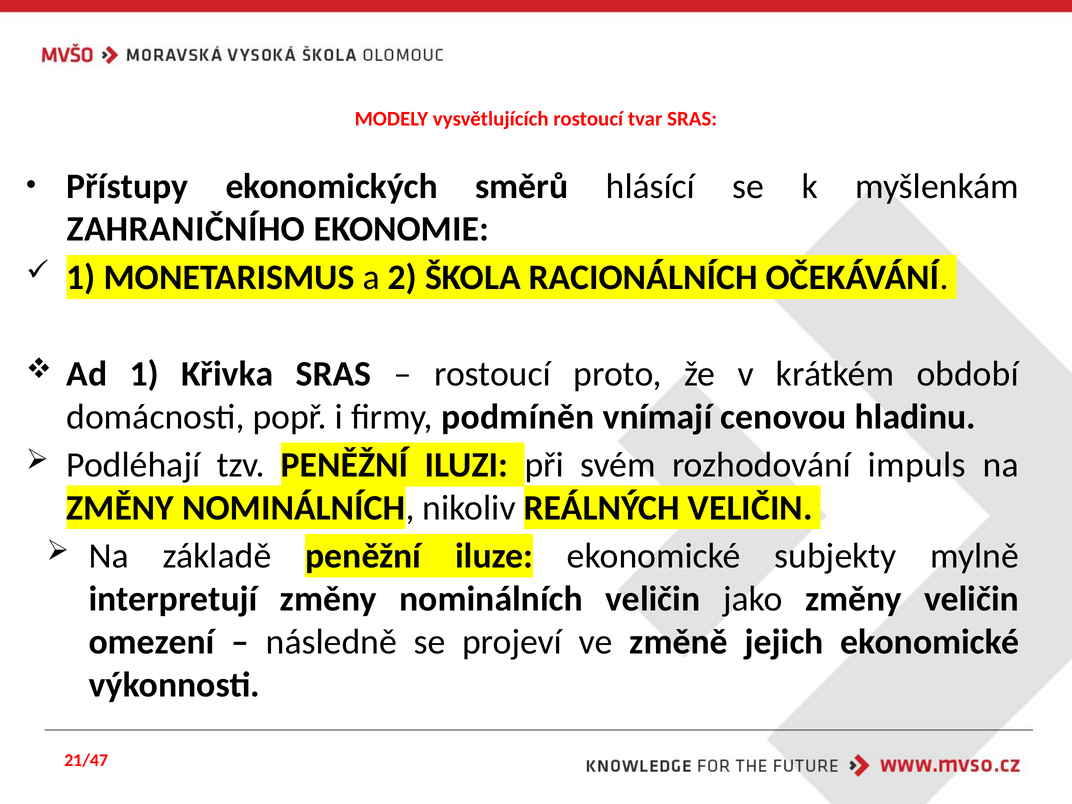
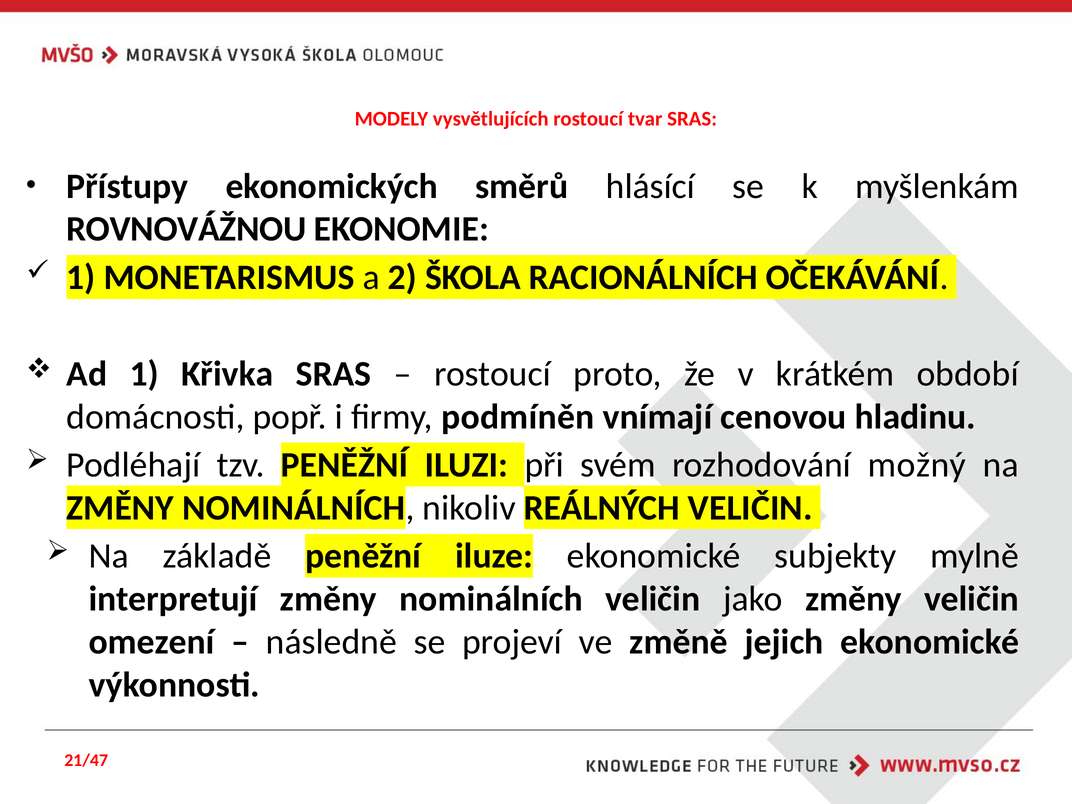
ZAHRANIČNÍHO: ZAHRANIČNÍHO -> ROVNOVÁŽNOU (186, 229)
impuls: impuls -> možný (917, 465)
